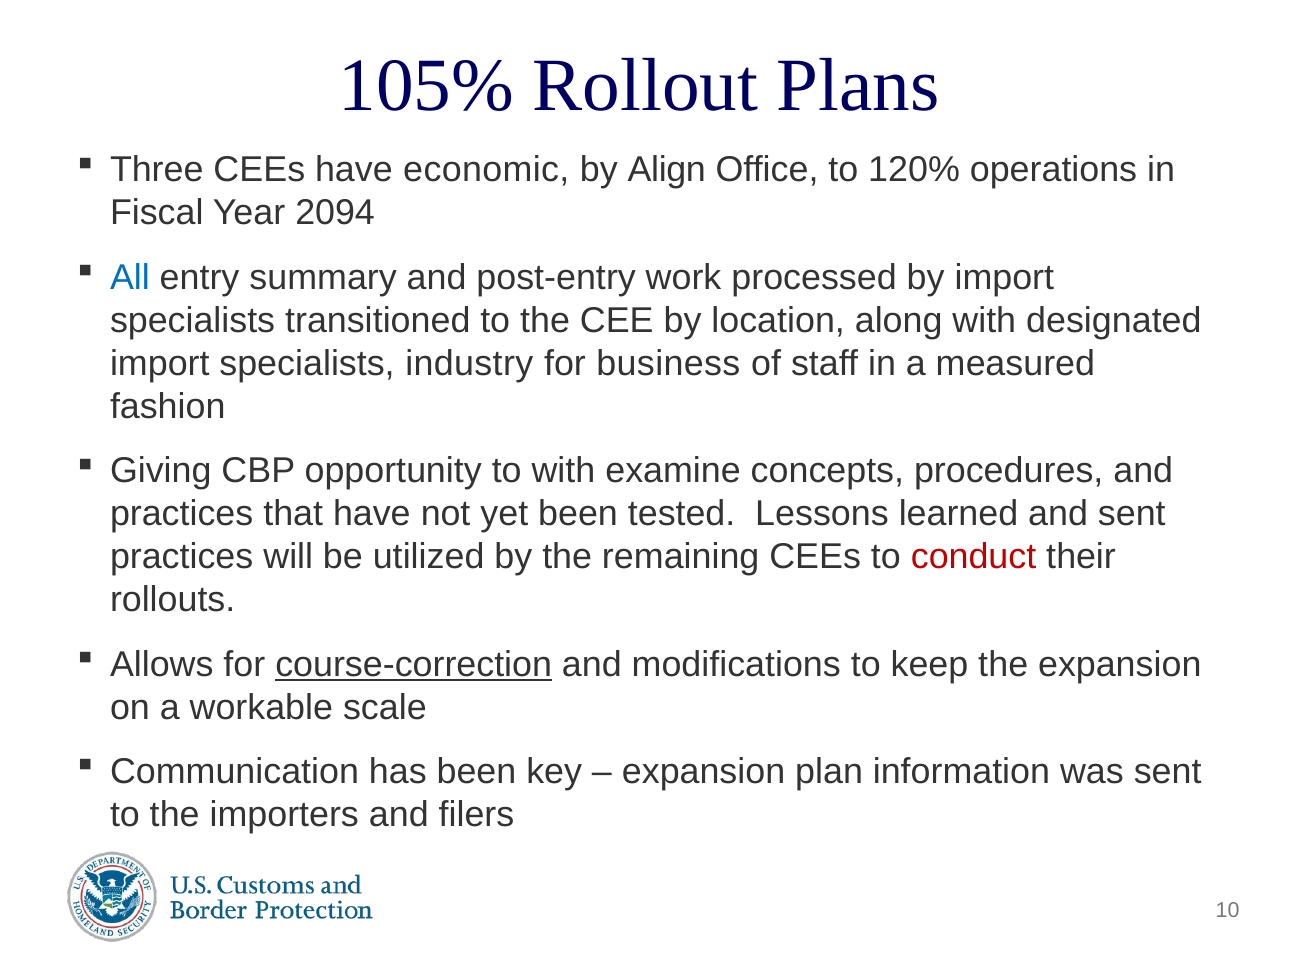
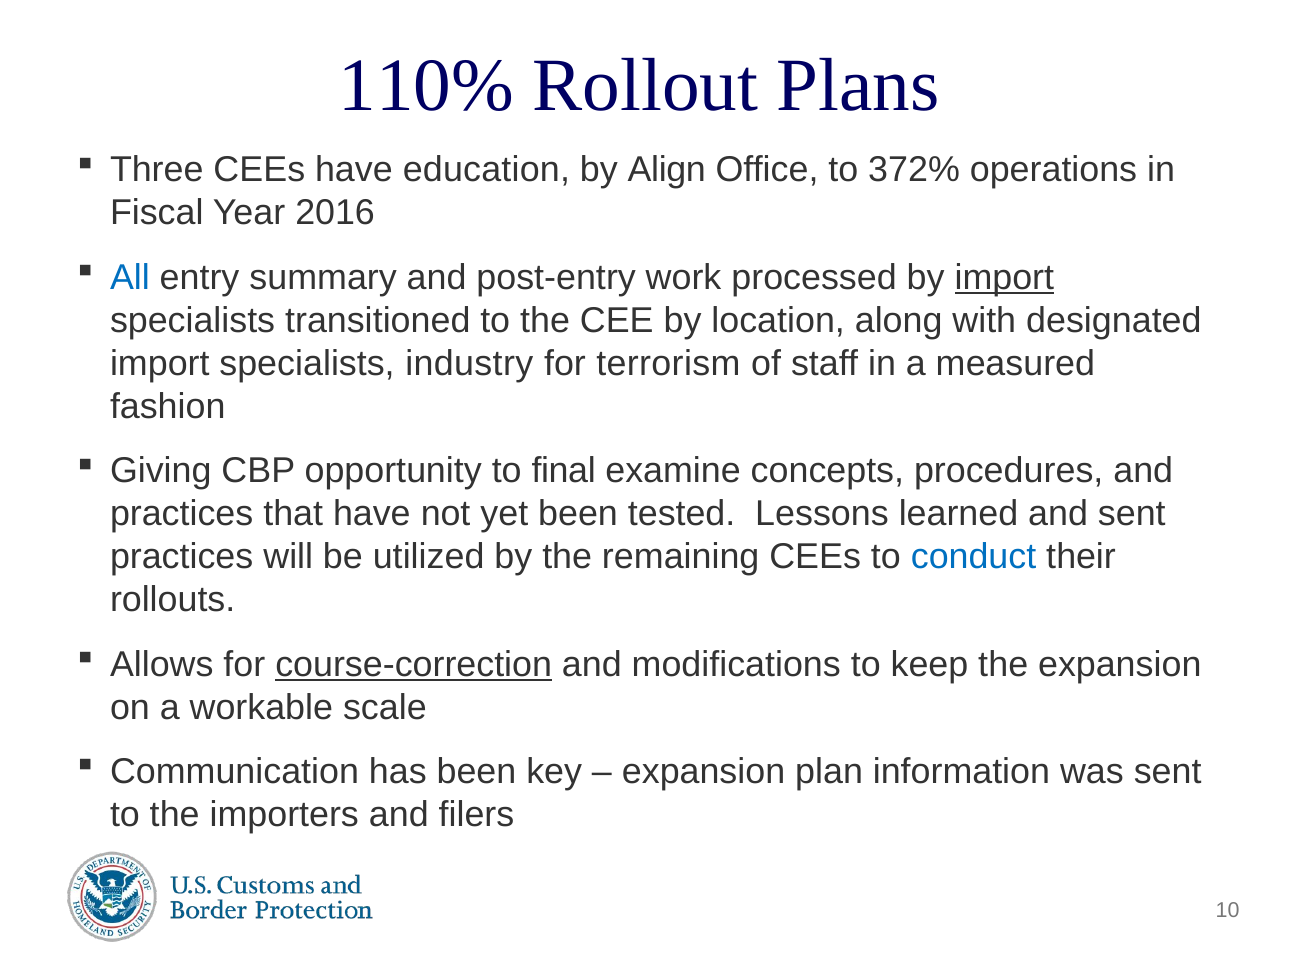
105%: 105% -> 110% (426, 86)
economic: economic -> education (486, 170)
120%: 120% -> 372% (914, 170)
2094: 2094 -> 2016 (335, 213)
import underline: none -> present (1004, 277)
business: business -> terrorism (668, 363)
to with: with -> final (564, 471)
conduct colour: red -> blue (974, 557)
